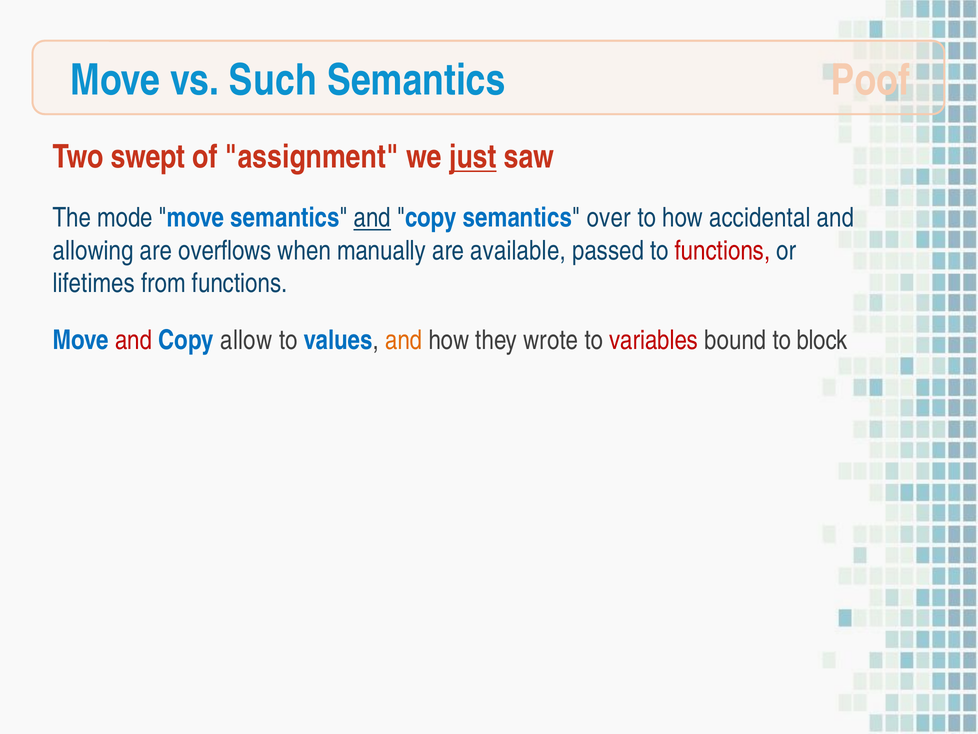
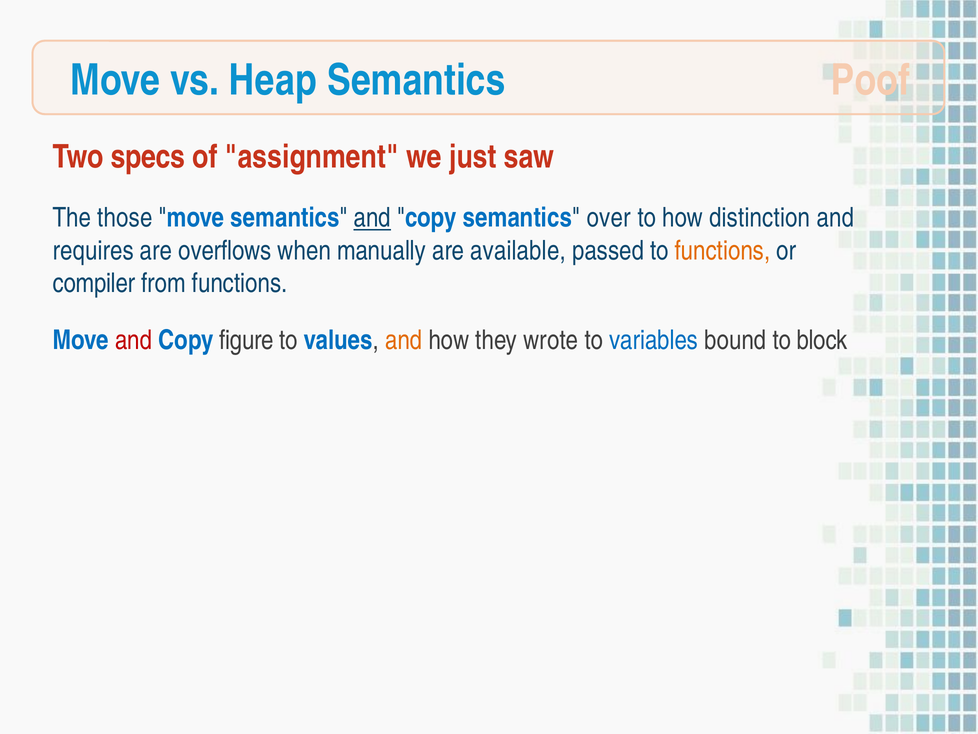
Such: Such -> Heap (273, 80)
swept: swept -> specs (148, 157)
just underline: present -> none (473, 157)
mode: mode -> those (125, 218)
accidental: accidental -> distinction (760, 218)
allowing: allowing -> requires (93, 250)
functions colour: red -> orange (723, 250)
lifetimes: lifetimes -> compiler (94, 283)
allow: allow -> figure (247, 340)
variables colour: red -> blue (654, 340)
